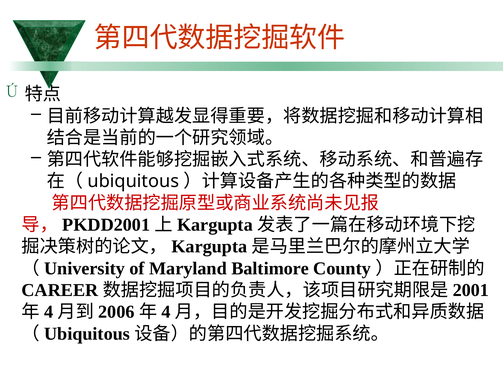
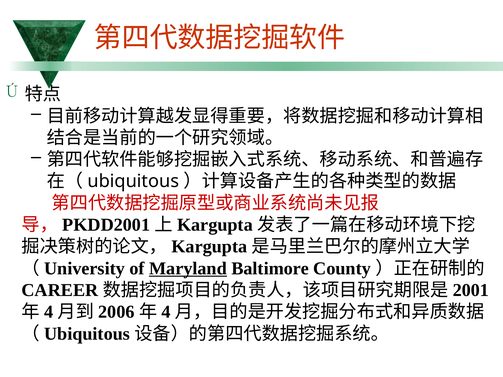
Maryland underline: none -> present (188, 269)
